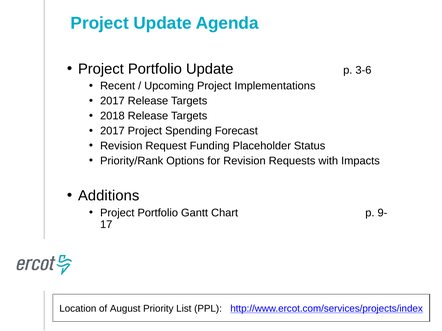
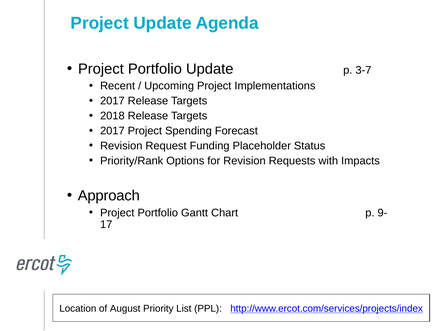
3-6: 3-6 -> 3-7 (363, 70)
Additions: Additions -> Approach (109, 196)
